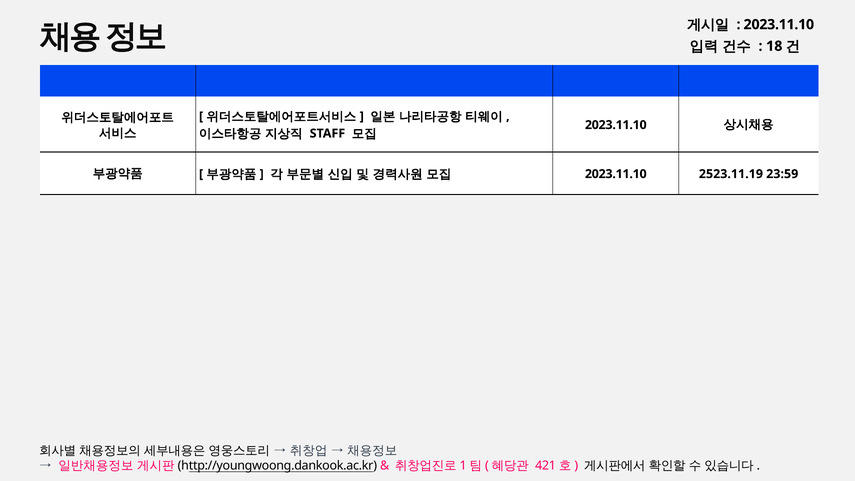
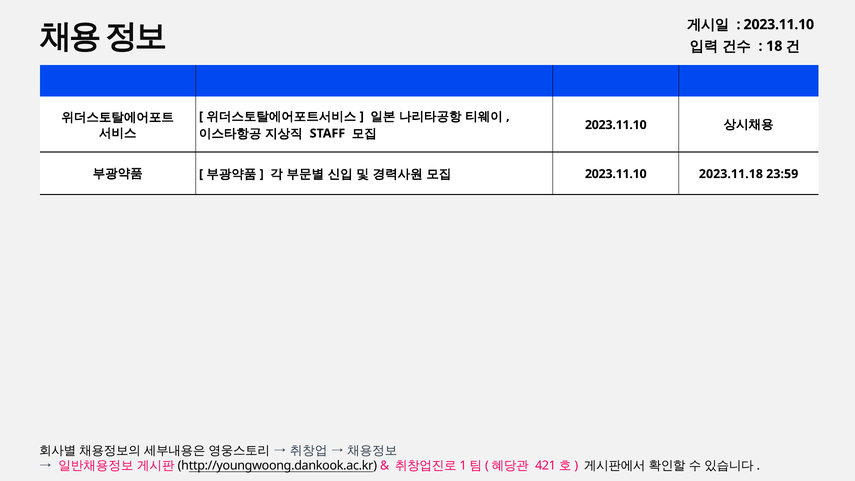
2523.11.19: 2523.11.19 -> 2023.11.18 (731, 174)
